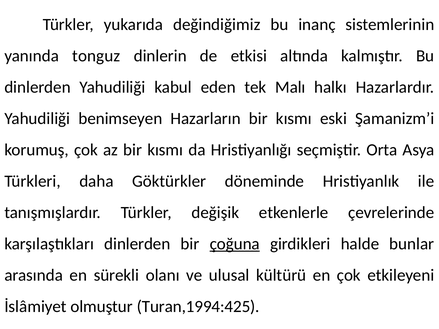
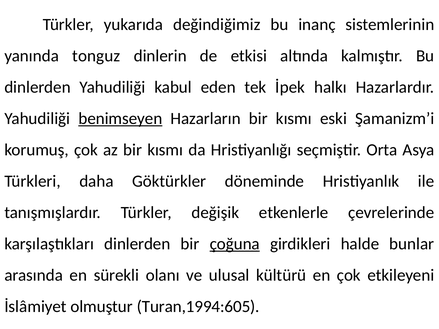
Malı: Malı -> İpek (290, 87)
benimseyen underline: none -> present (120, 119)
Turan,1994:425: Turan,1994:425 -> Turan,1994:605 (198, 307)
